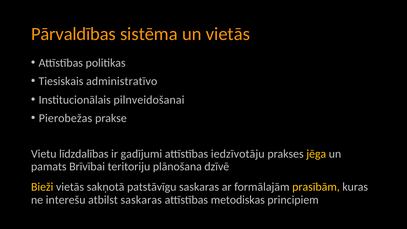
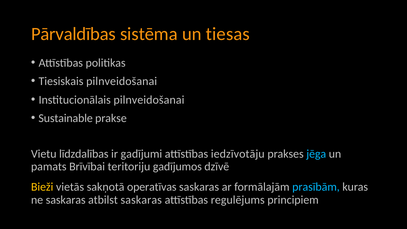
un vietās: vietās -> tiesas (228, 34)
Tiesiskais administratīvo: administratīvo -> pilnveidošanai (122, 81)
Pierobežas: Pierobežas -> Sustainable (66, 118)
jēga colour: yellow -> light blue (316, 154)
plānošana: plānošana -> gadījumos (177, 167)
patstāvīgu: patstāvīgu -> operatīvas (152, 187)
prasībām colour: yellow -> light blue (316, 187)
ne interešu: interešu -> saskaras (66, 200)
metodiskas: metodiskas -> regulējums (238, 200)
